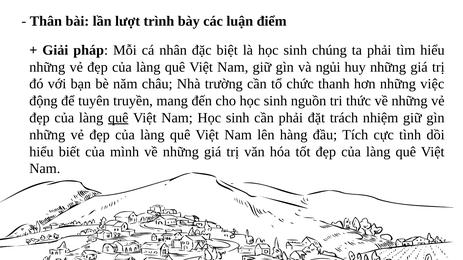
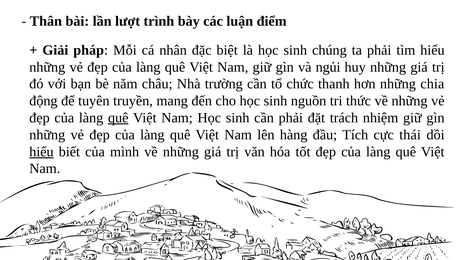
việc: việc -> chia (432, 84)
tình: tình -> thái (410, 135)
hiểu underline: none -> present (41, 152)
